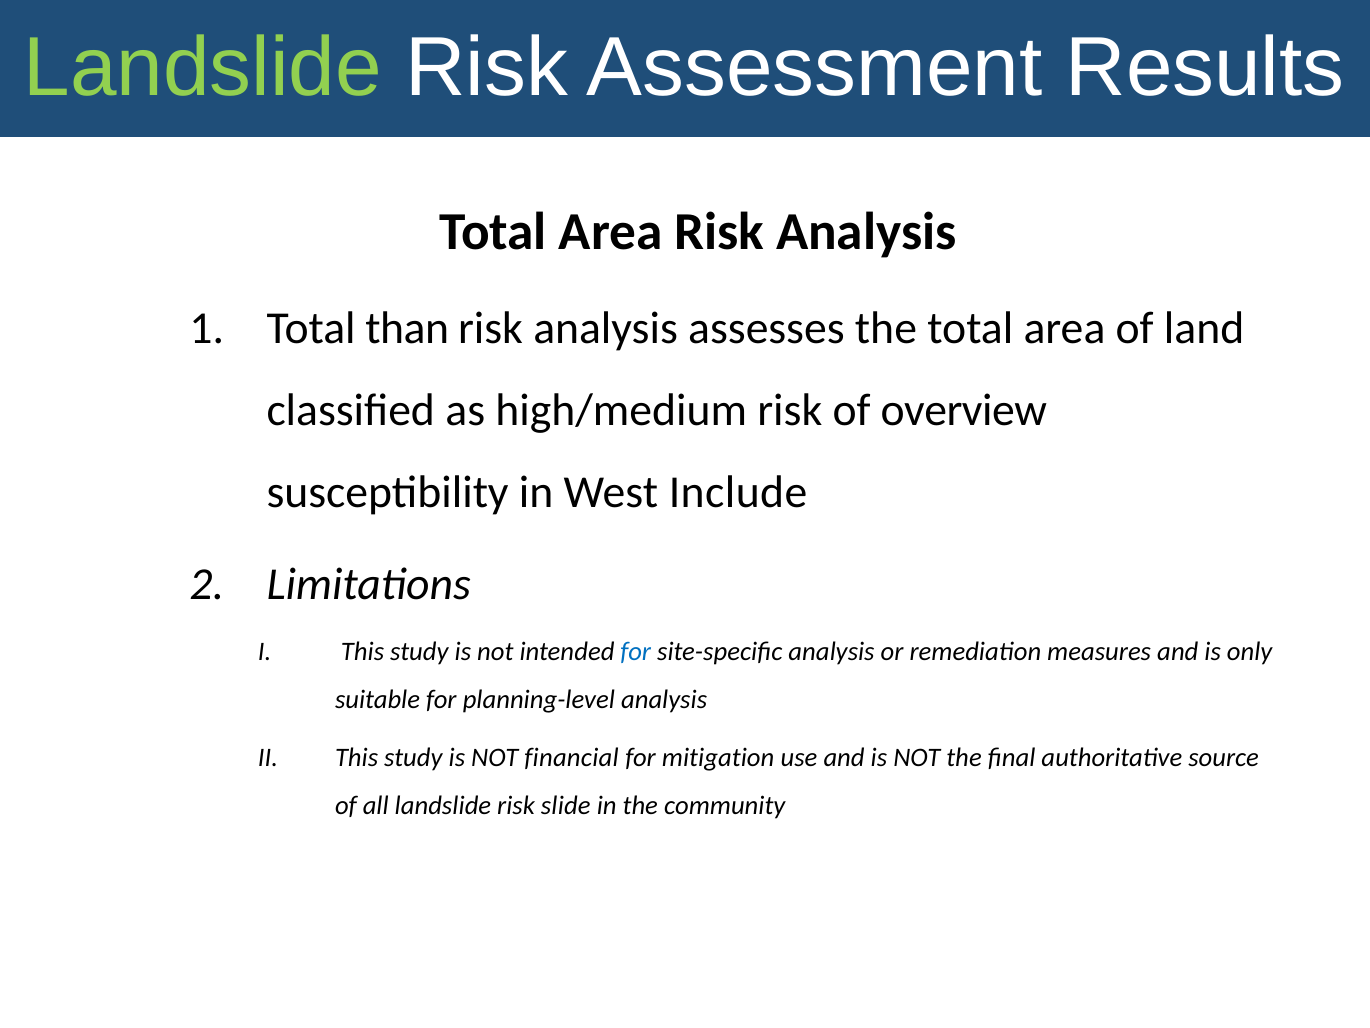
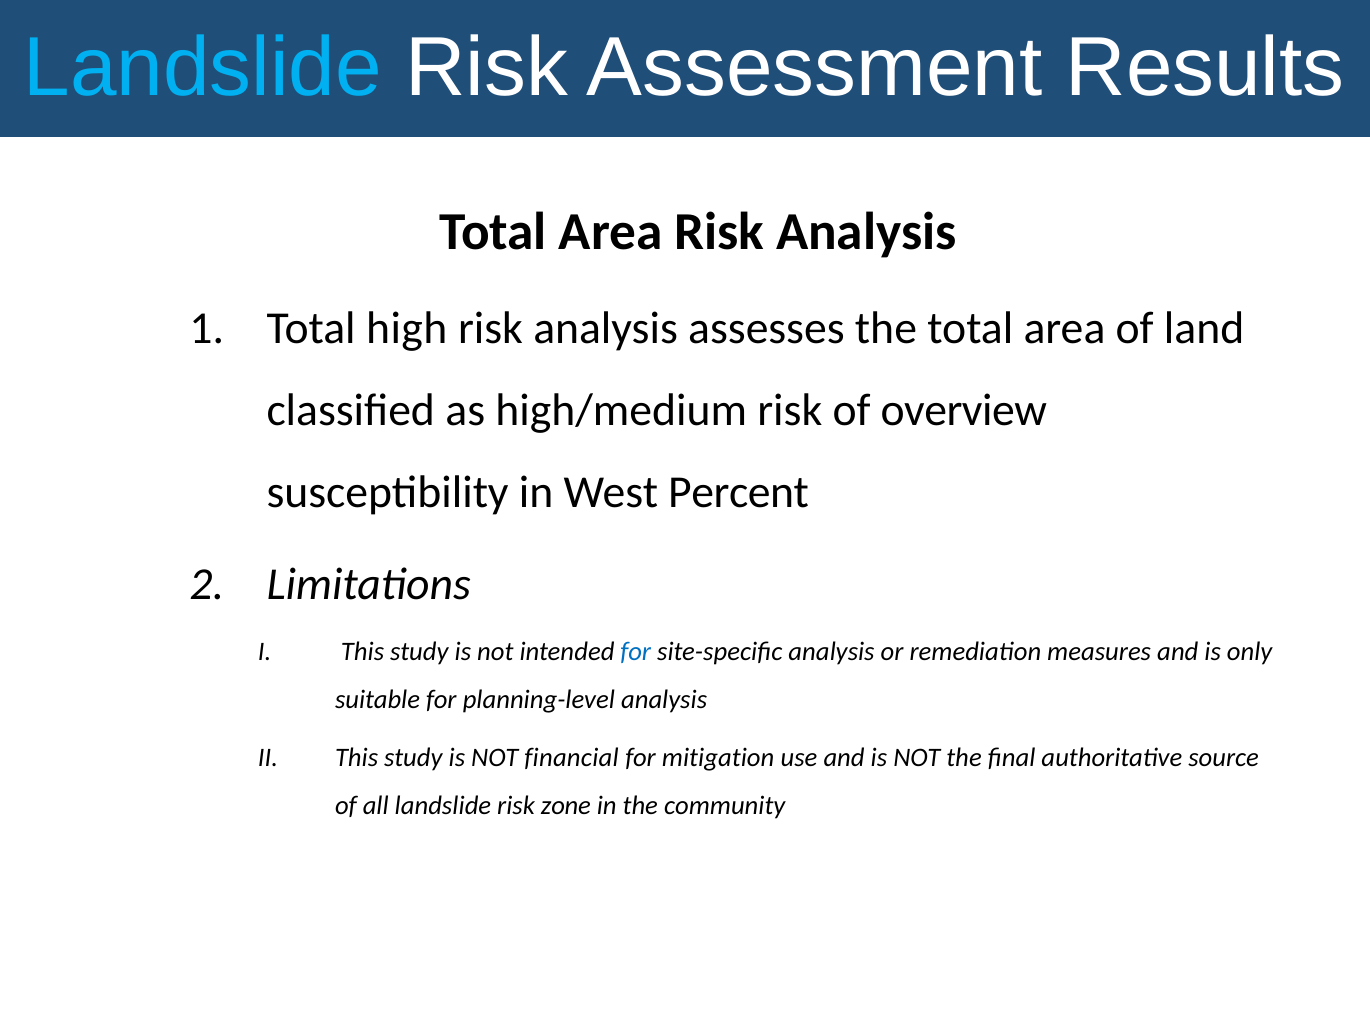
Landslide colour: light green -> light blue (203, 68)
than: than -> high (407, 328)
Include: Include -> Percent (739, 492)
slide: slide -> zone (566, 805)
